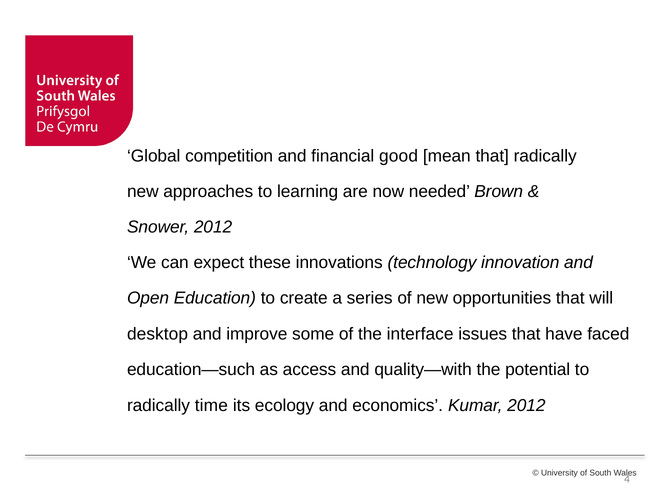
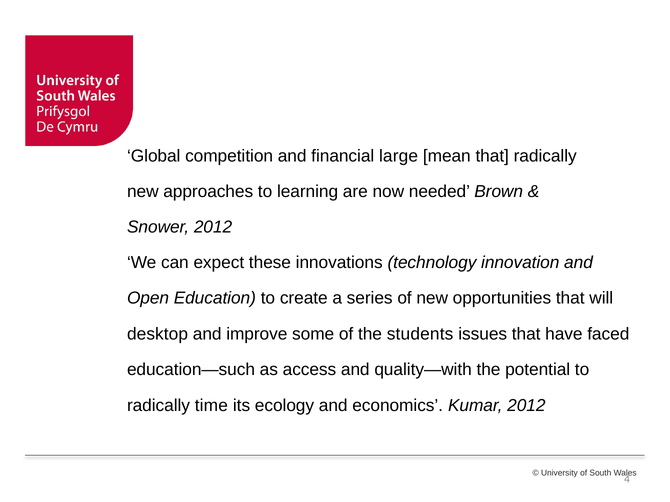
good: good -> large (399, 156)
interface: interface -> students (420, 334)
